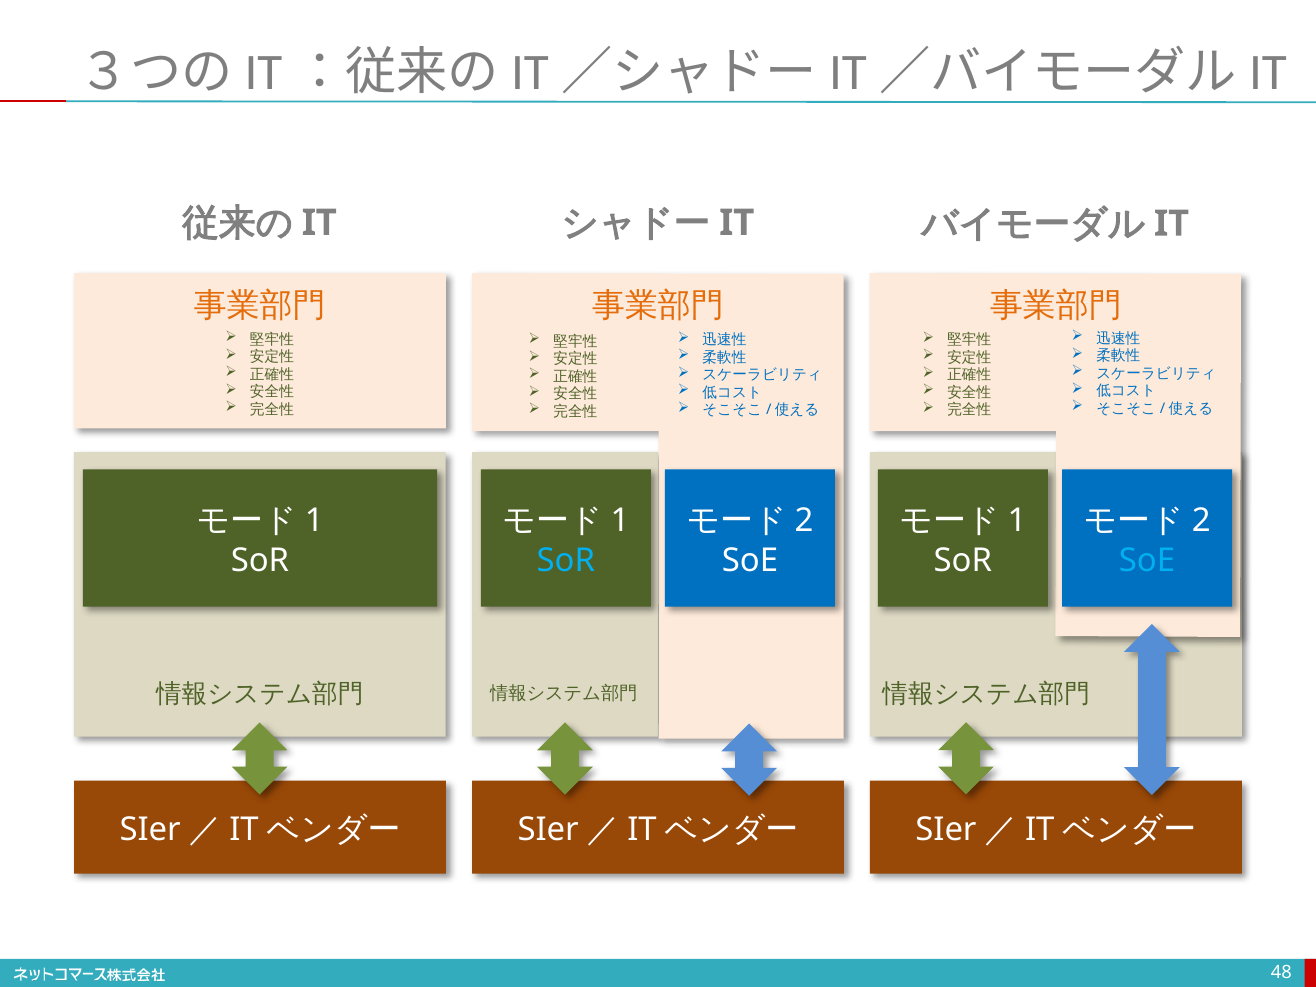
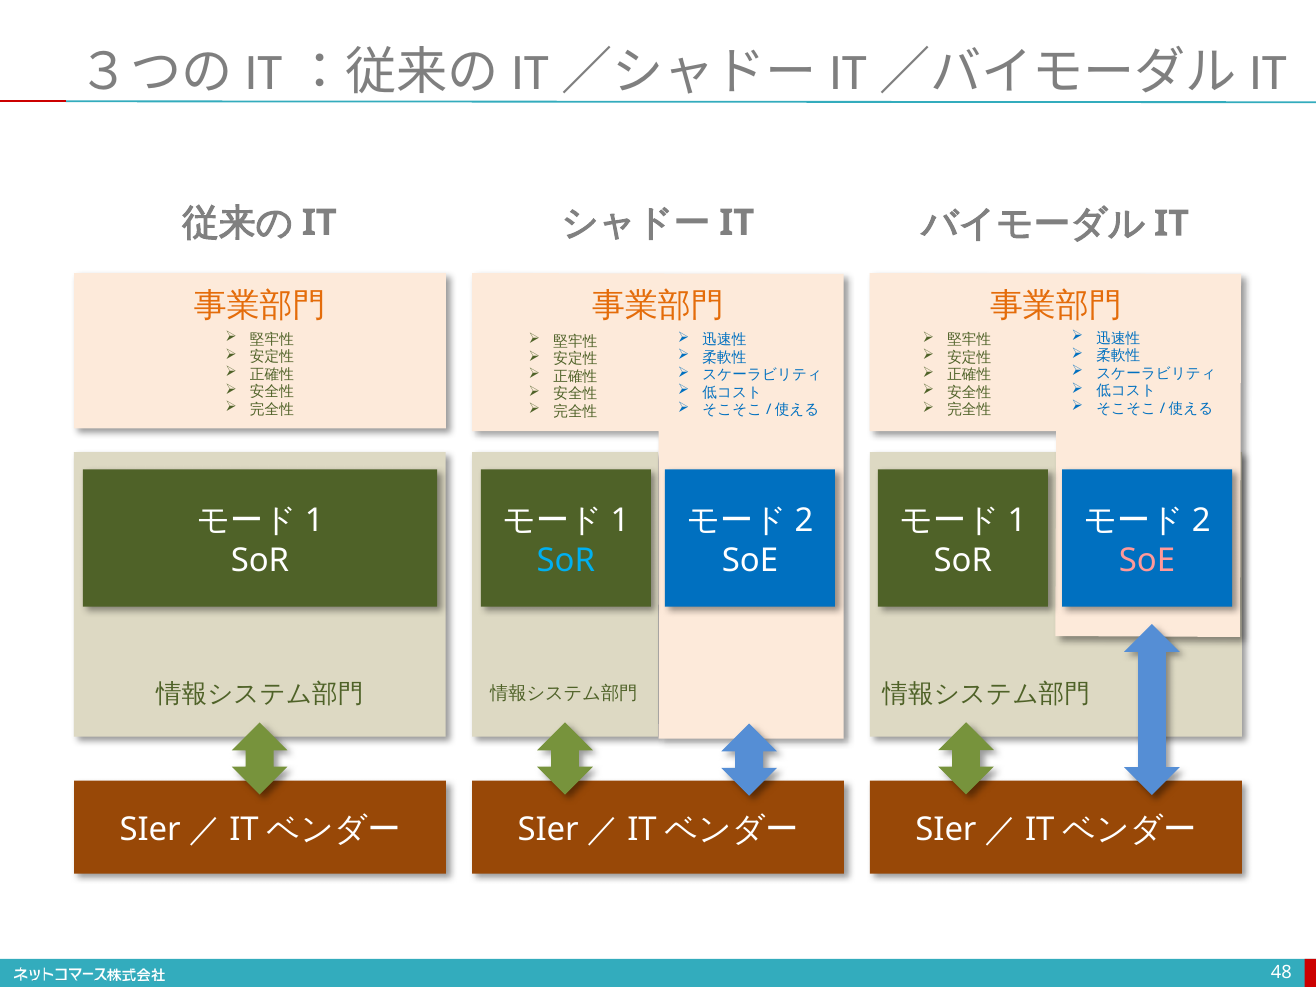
SoE colour: light blue -> pink (1147, 560)
